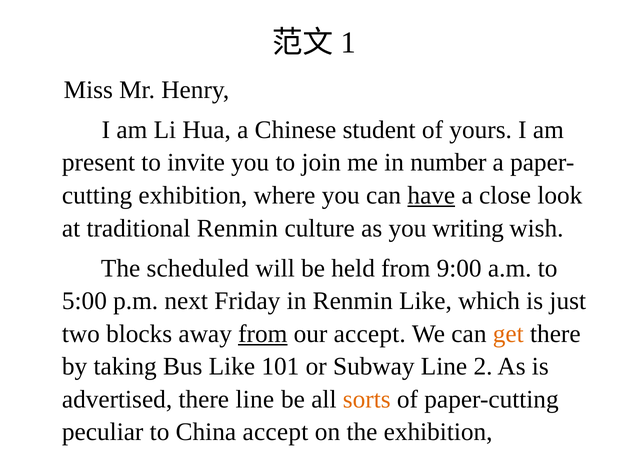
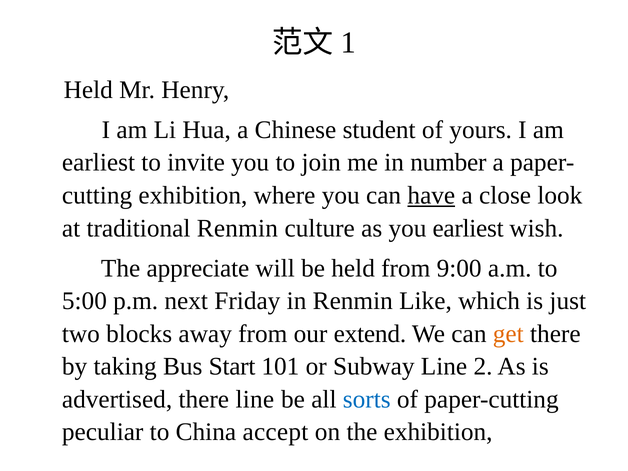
Miss: Miss -> Held (88, 90)
present: present -> earliest (98, 163)
you writing: writing -> earliest (468, 228)
scheduled: scheduled -> appreciate (198, 268)
from underline: present -> none (263, 334)
our accept: accept -> extend (370, 334)
Bus Like: Like -> Start (232, 367)
sorts colour: orange -> blue (367, 399)
